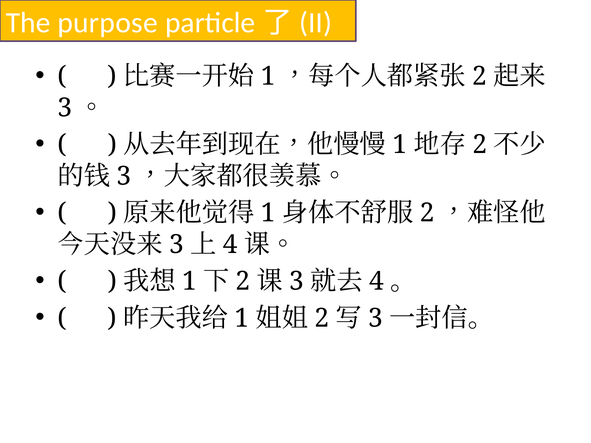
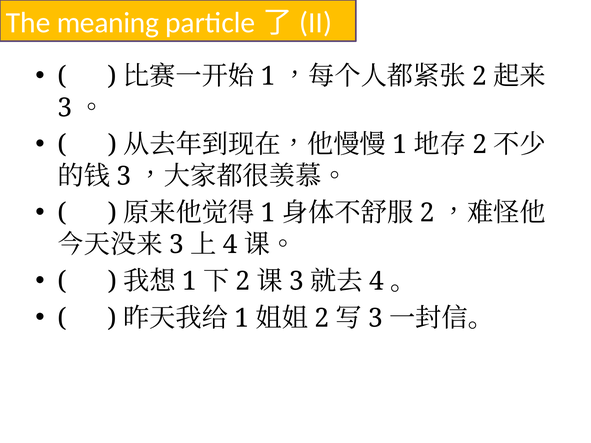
purpose: purpose -> meaning (108, 23)
